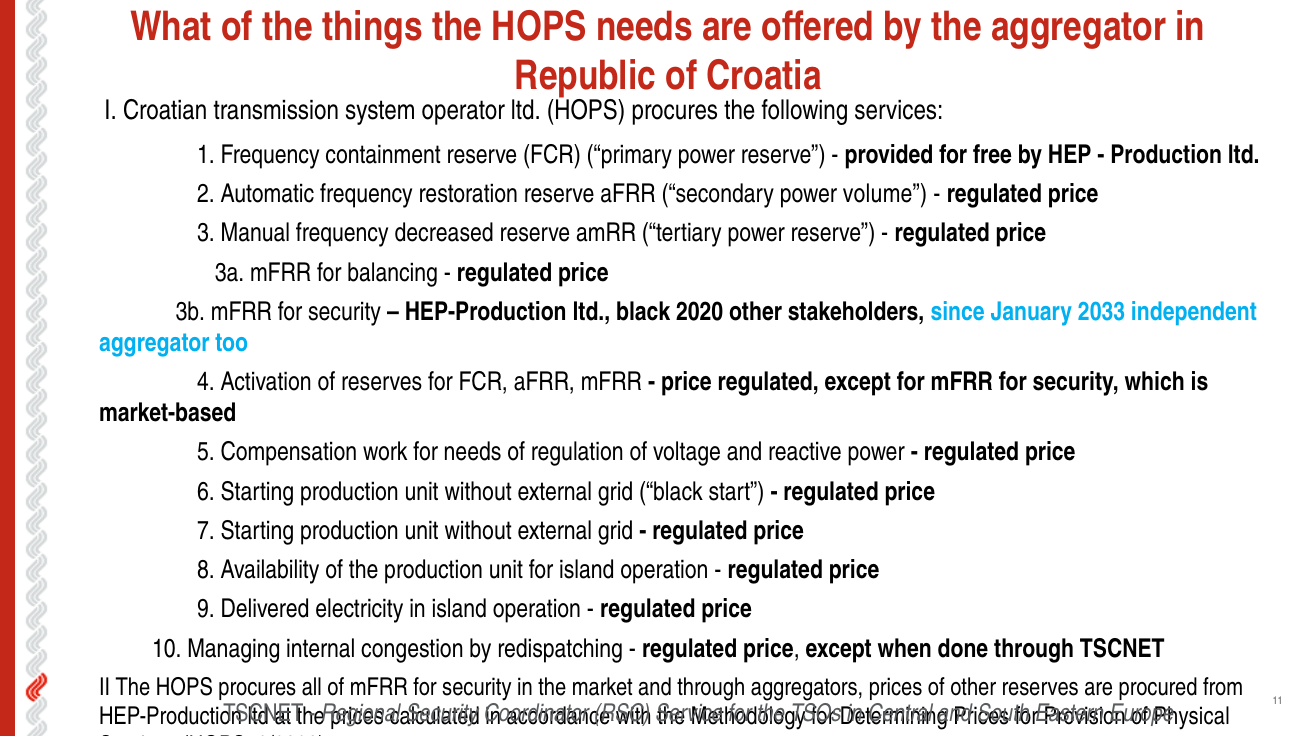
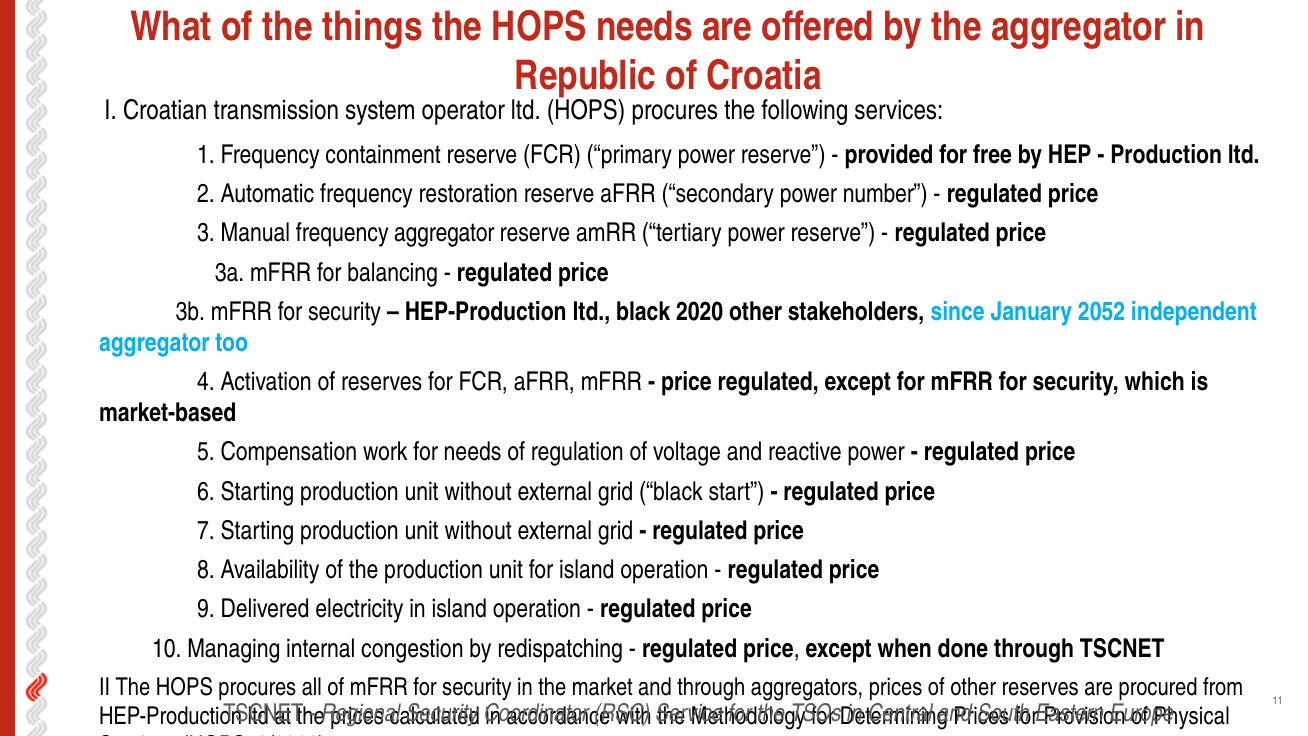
volume: volume -> number (885, 194)
frequency decreased: decreased -> aggregator (444, 233)
2033: 2033 -> 2052 (1102, 312)
